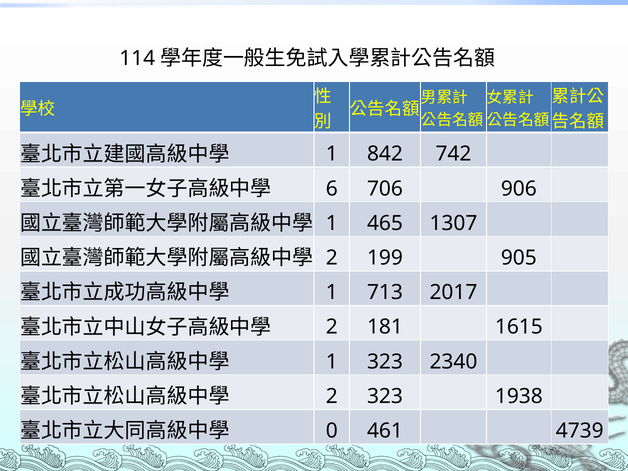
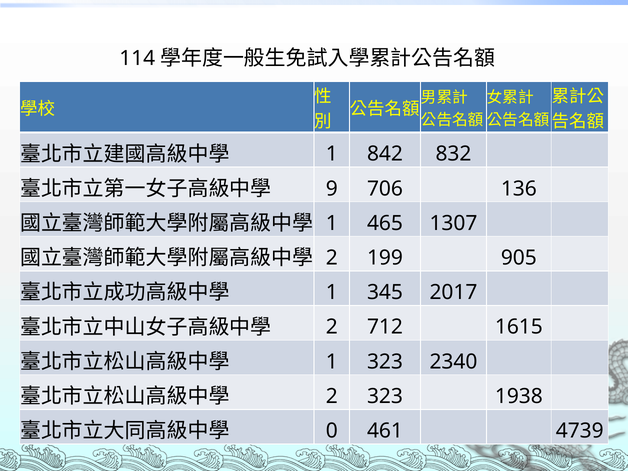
742: 742 -> 832 (453, 154)
6: 6 -> 9 (332, 189)
906: 906 -> 136 (519, 189)
713: 713 -> 345 (385, 292)
181: 181 -> 712 (385, 327)
